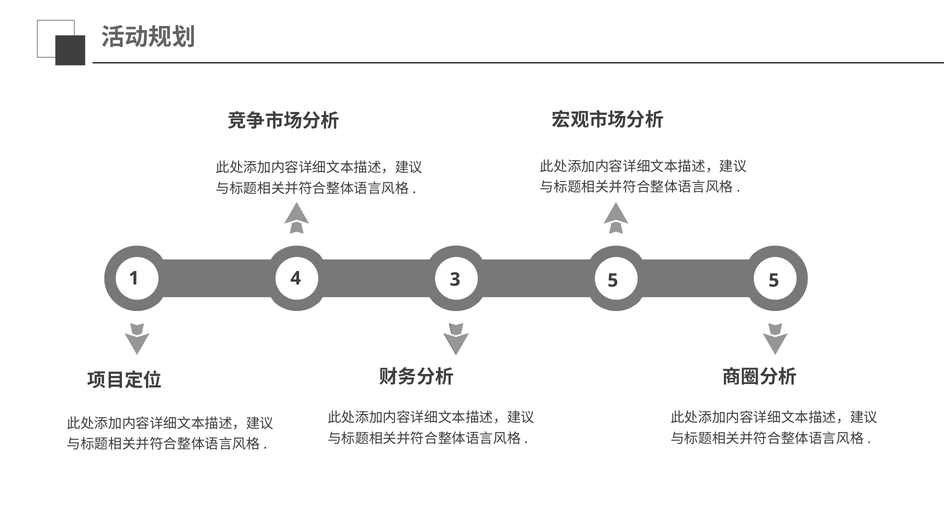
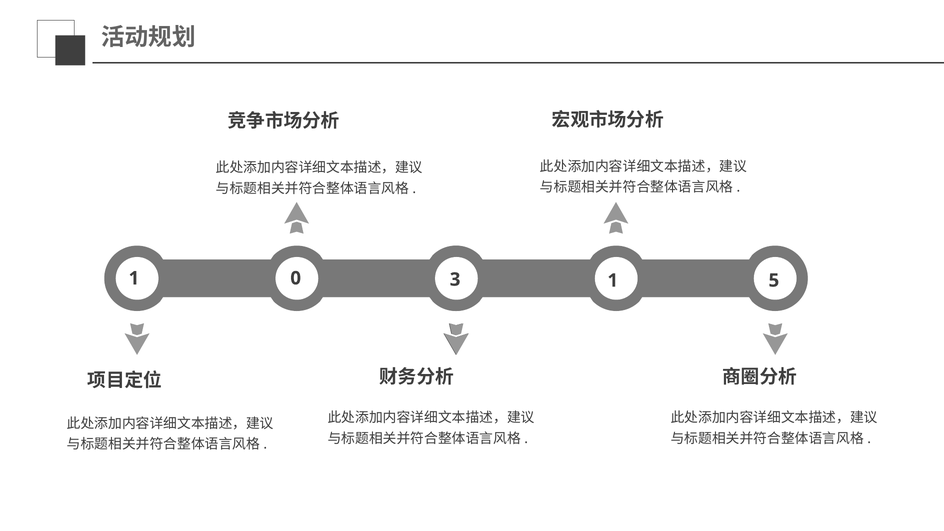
4: 4 -> 0 (296, 278)
3 5: 5 -> 1 (613, 281)
